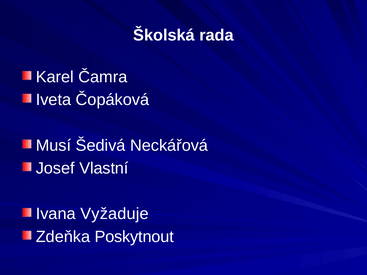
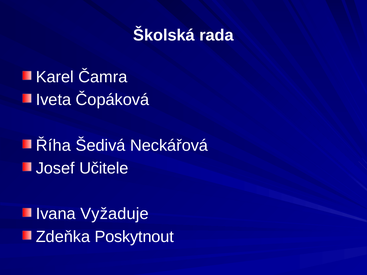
Musí: Musí -> Říha (53, 146)
Vlastní: Vlastní -> Učitele (104, 168)
